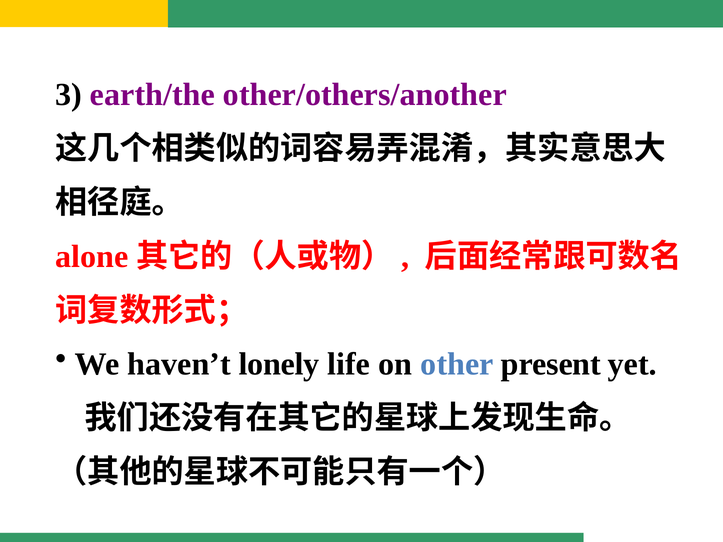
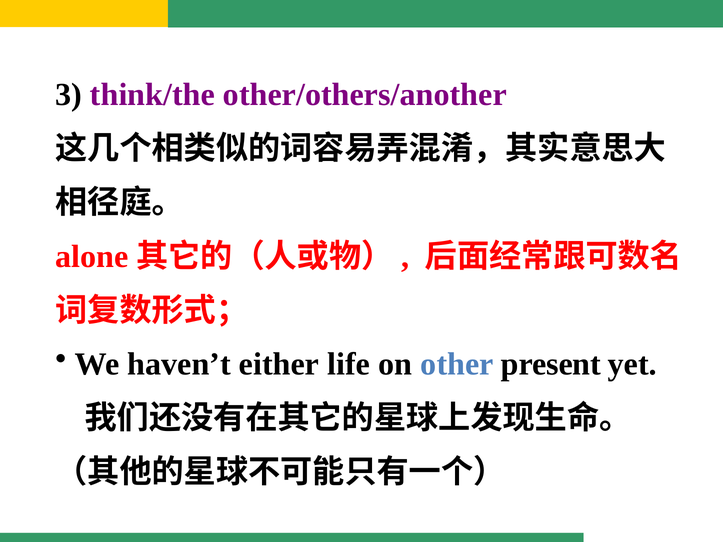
earth/the: earth/the -> think/the (152, 95)
lonely: lonely -> either (279, 365)
